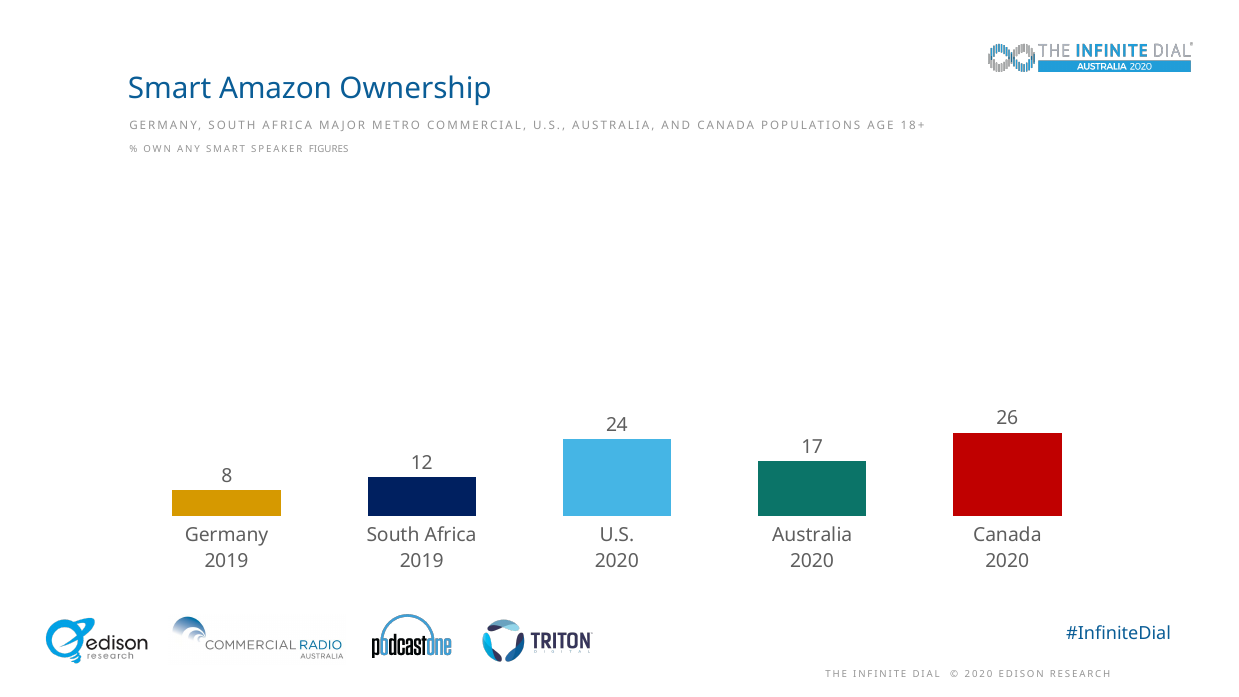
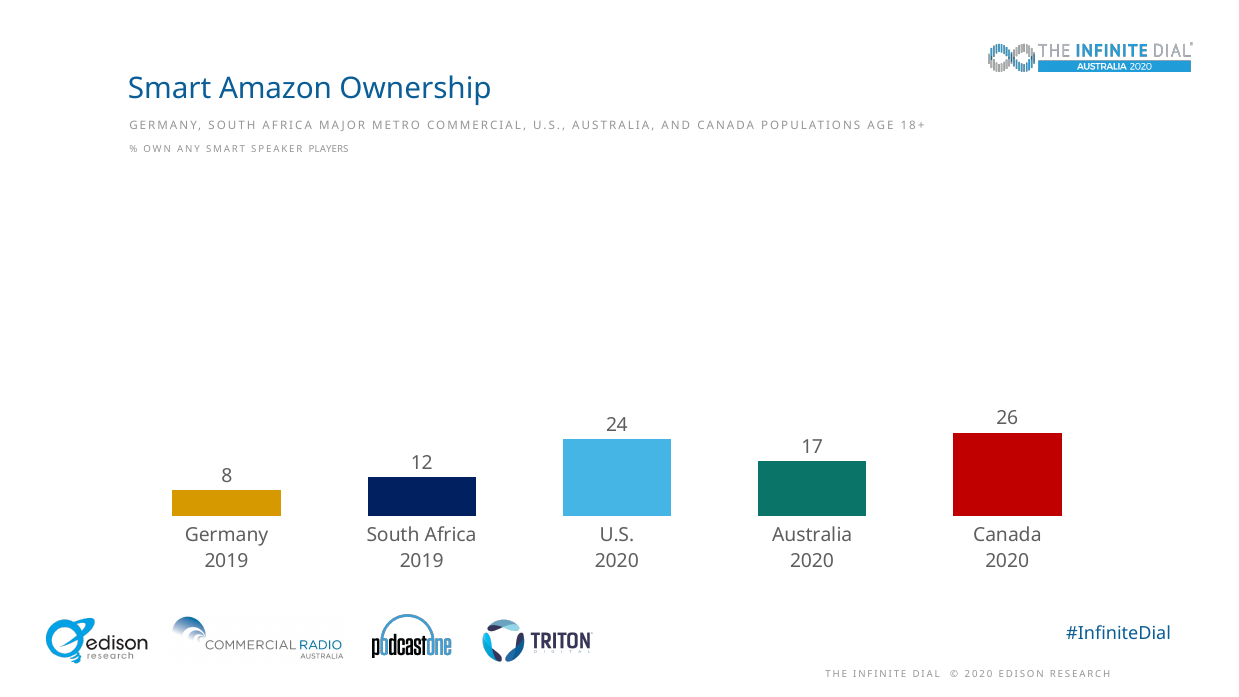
FIGURES: FIGURES -> PLAYERS (329, 150)
